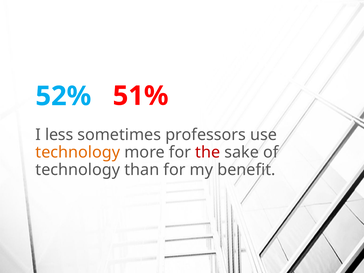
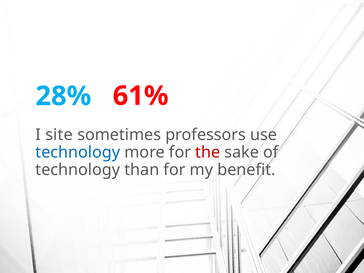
51%: 51% -> 61% (141, 96)
52%: 52% -> 28% (63, 96)
less: less -> site (59, 135)
technology colour: orange -> blue (78, 152)
